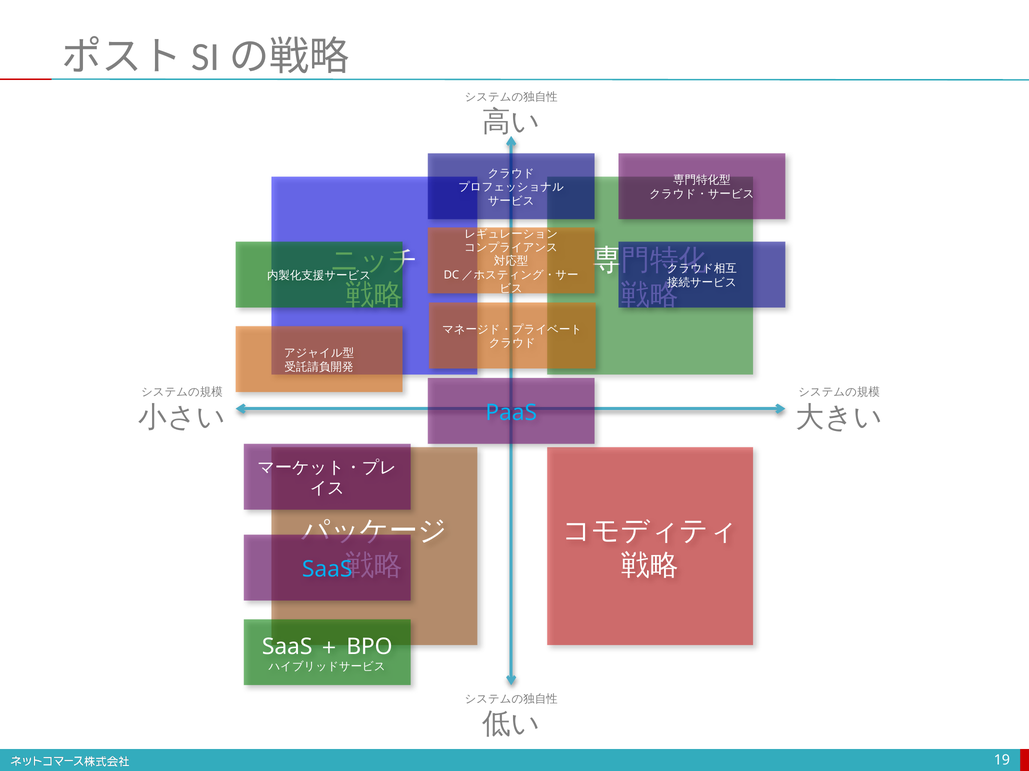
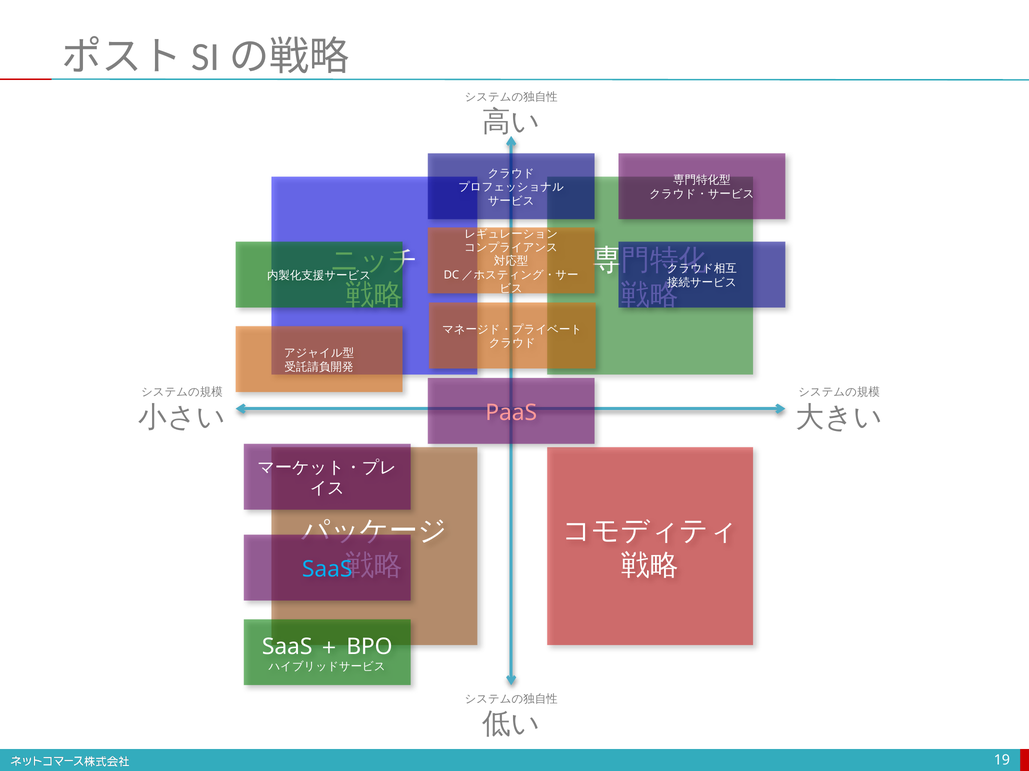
PaaS colour: light blue -> pink (511, 413)
